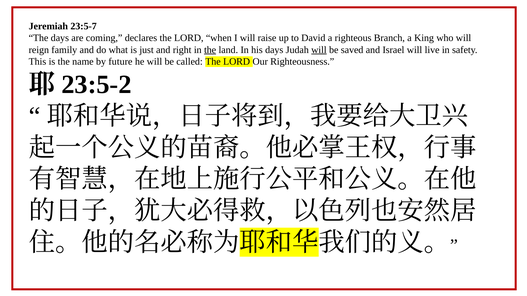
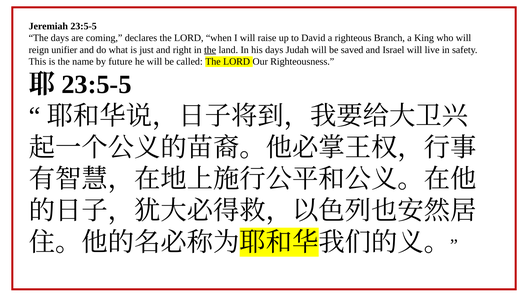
Jeremiah 23:5-7: 23:5-7 -> 23:5-5 (84, 26)
family: family -> unifier (64, 50)
will underline: present -> none (319, 50)
23:5-2: 23:5-2 -> 23:5-5 (96, 85)
